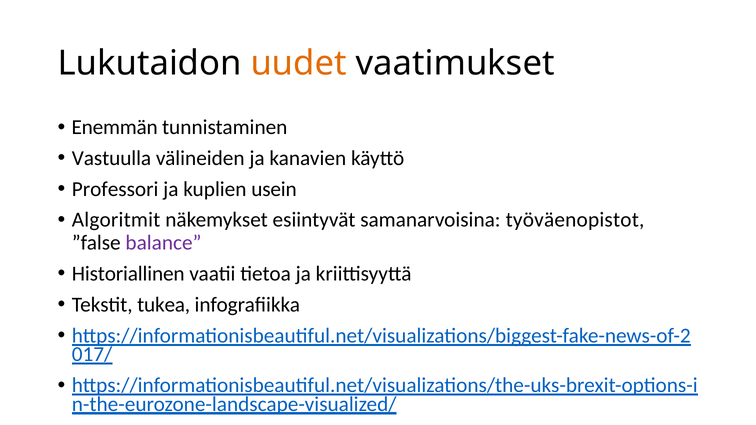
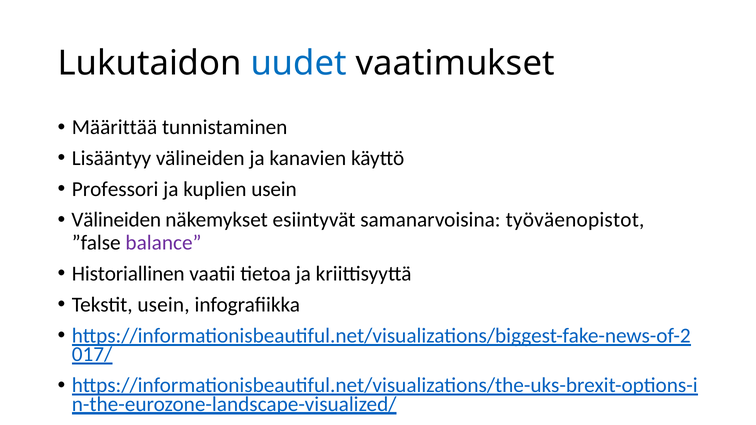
uudet colour: orange -> blue (299, 64)
Enemmän: Enemmän -> Määrittää (115, 127)
Vastuulla: Vastuulla -> Lisääntyy (111, 158)
Algoritmit: Algoritmit -> Välineiden (116, 220)
Tekstit tukea: tukea -> usein (163, 305)
